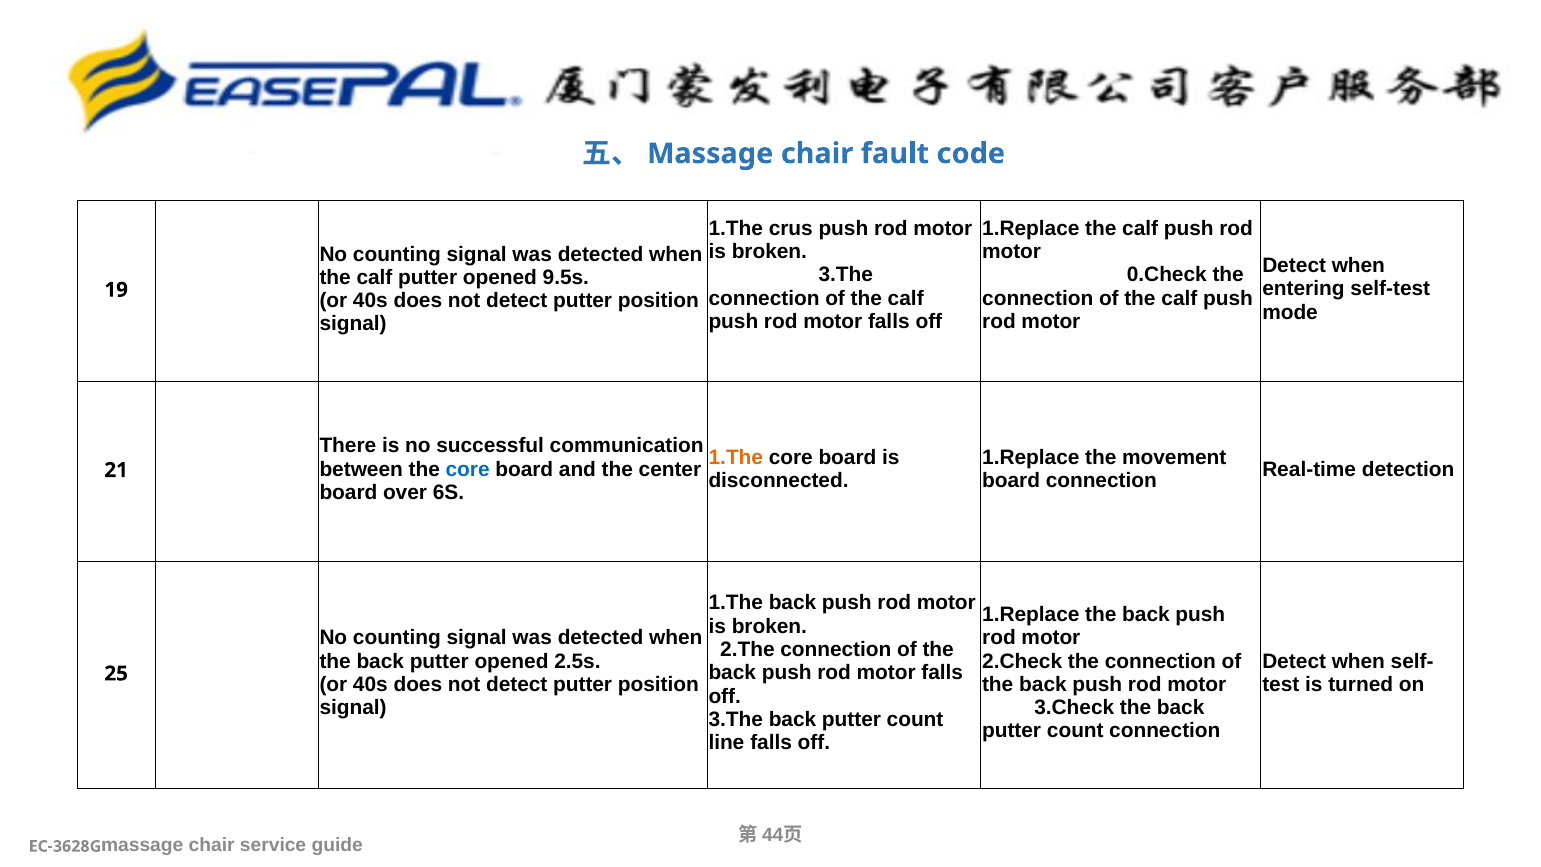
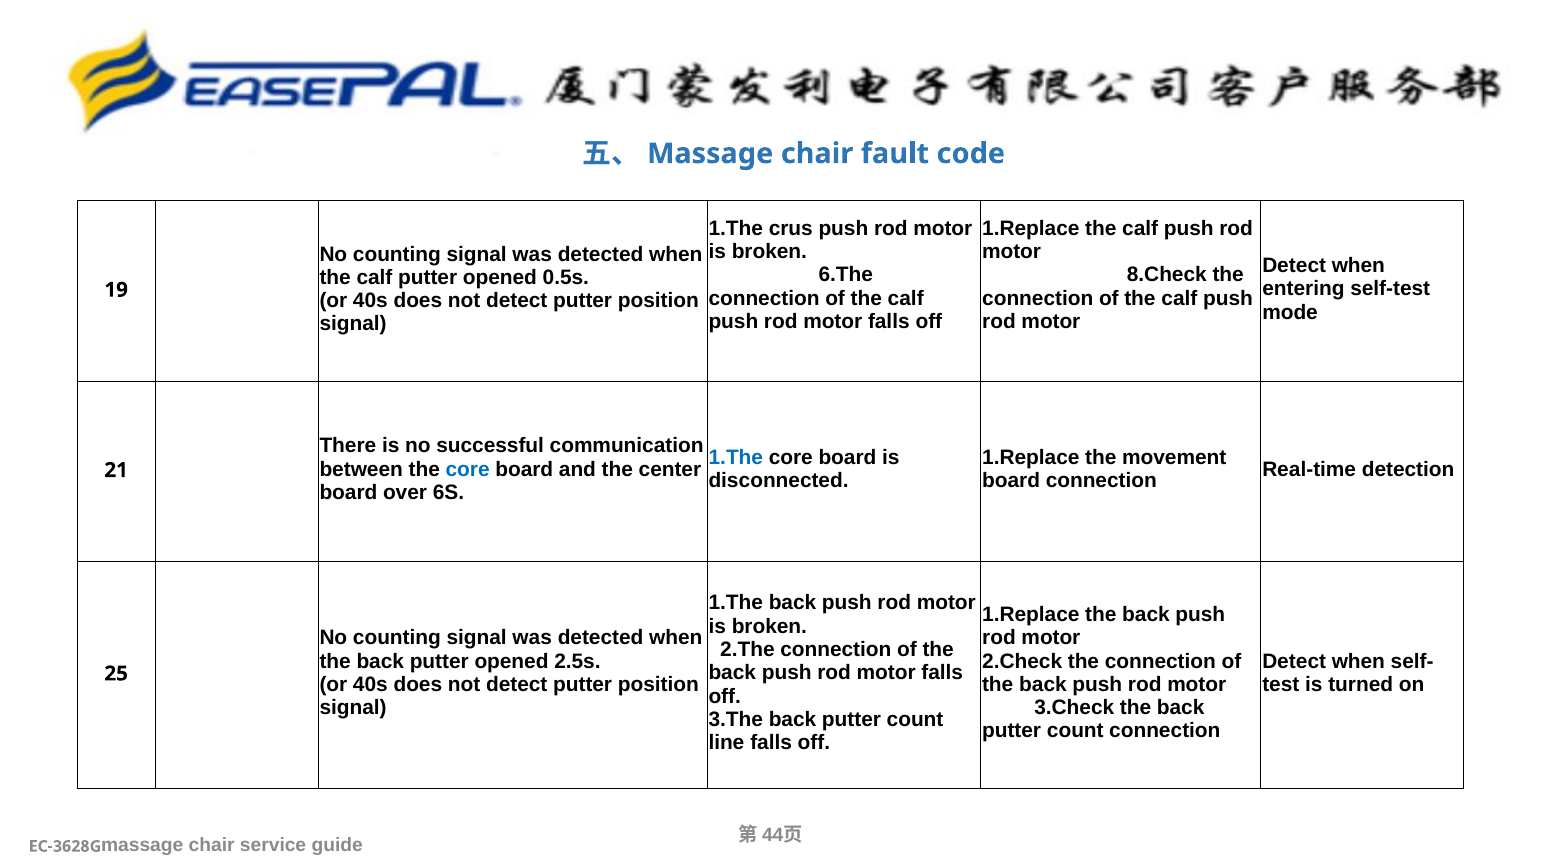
3.The: 3.The -> 6.The (846, 275)
0.Check: 0.Check -> 8.Check (1167, 275)
9.5s: 9.5s -> 0.5s (566, 277)
1.The colour: orange -> blue (736, 458)
